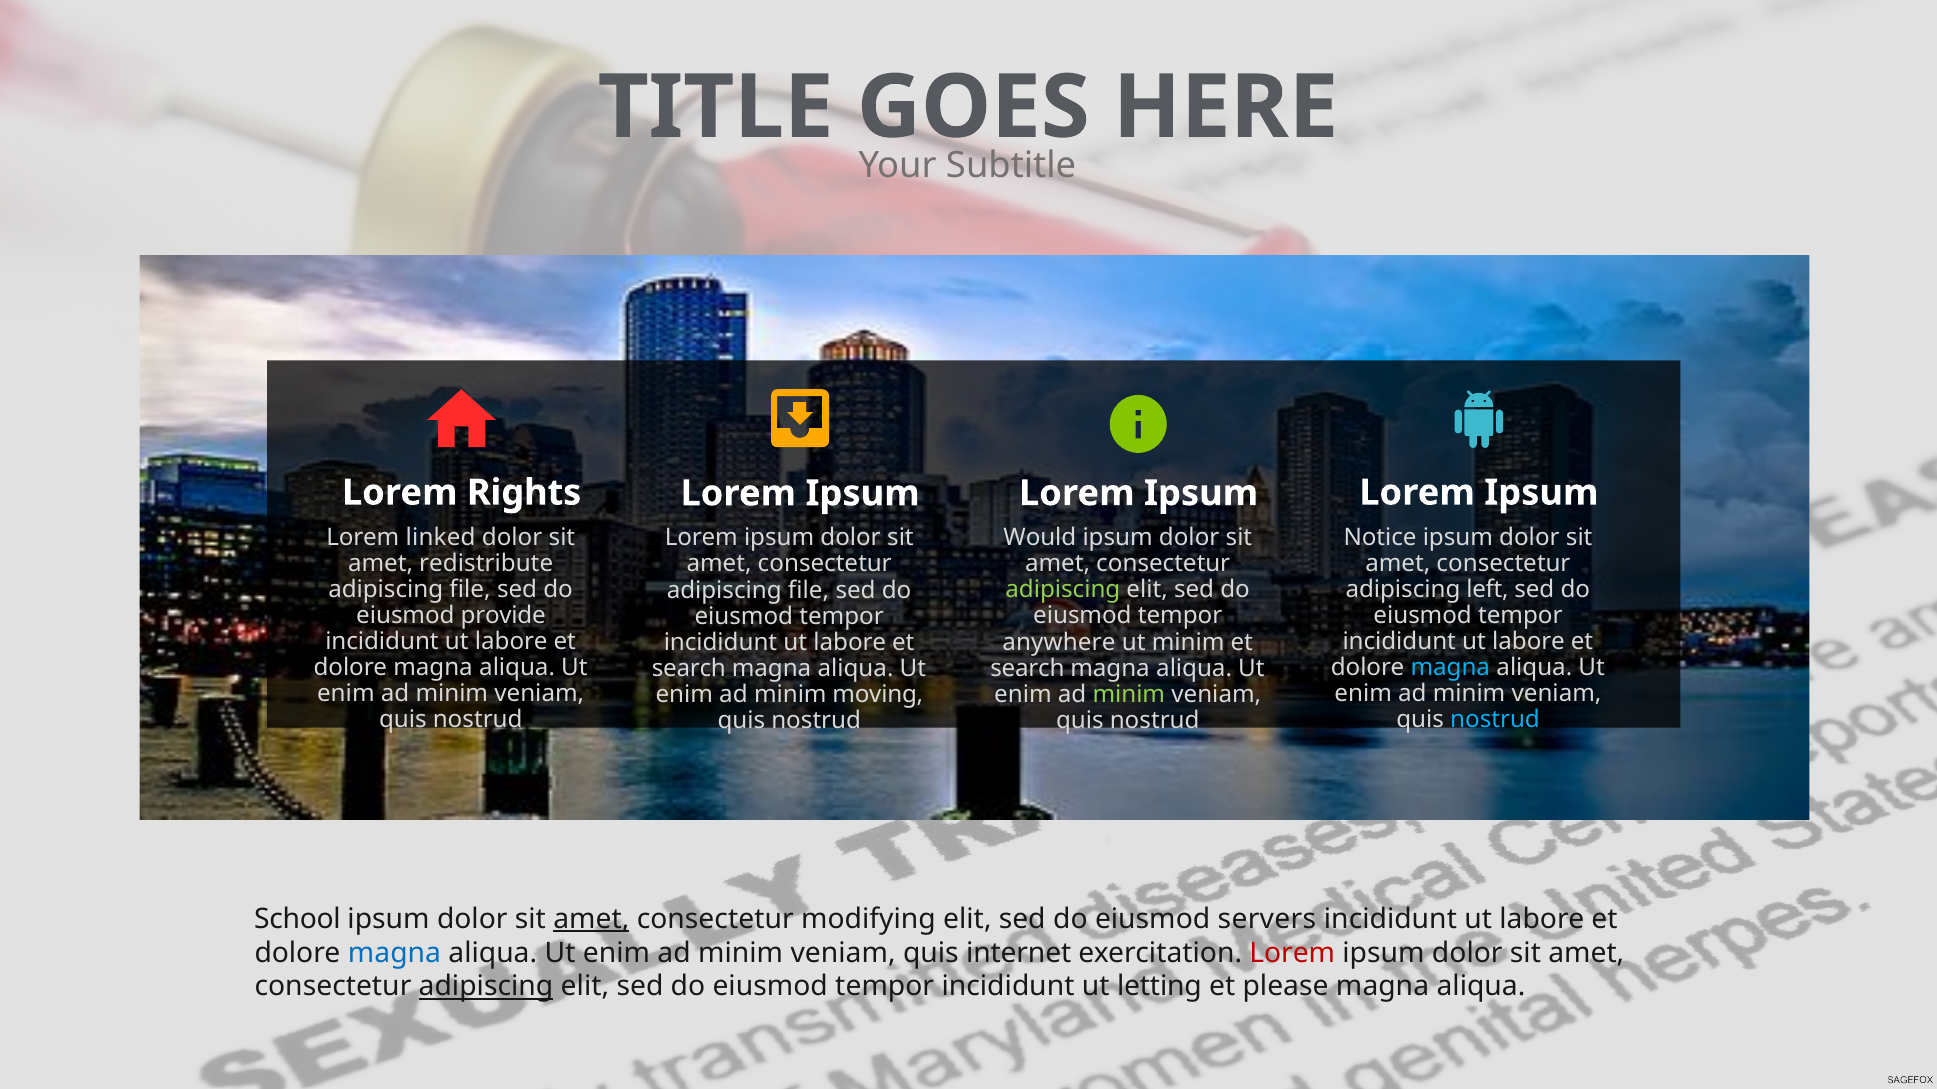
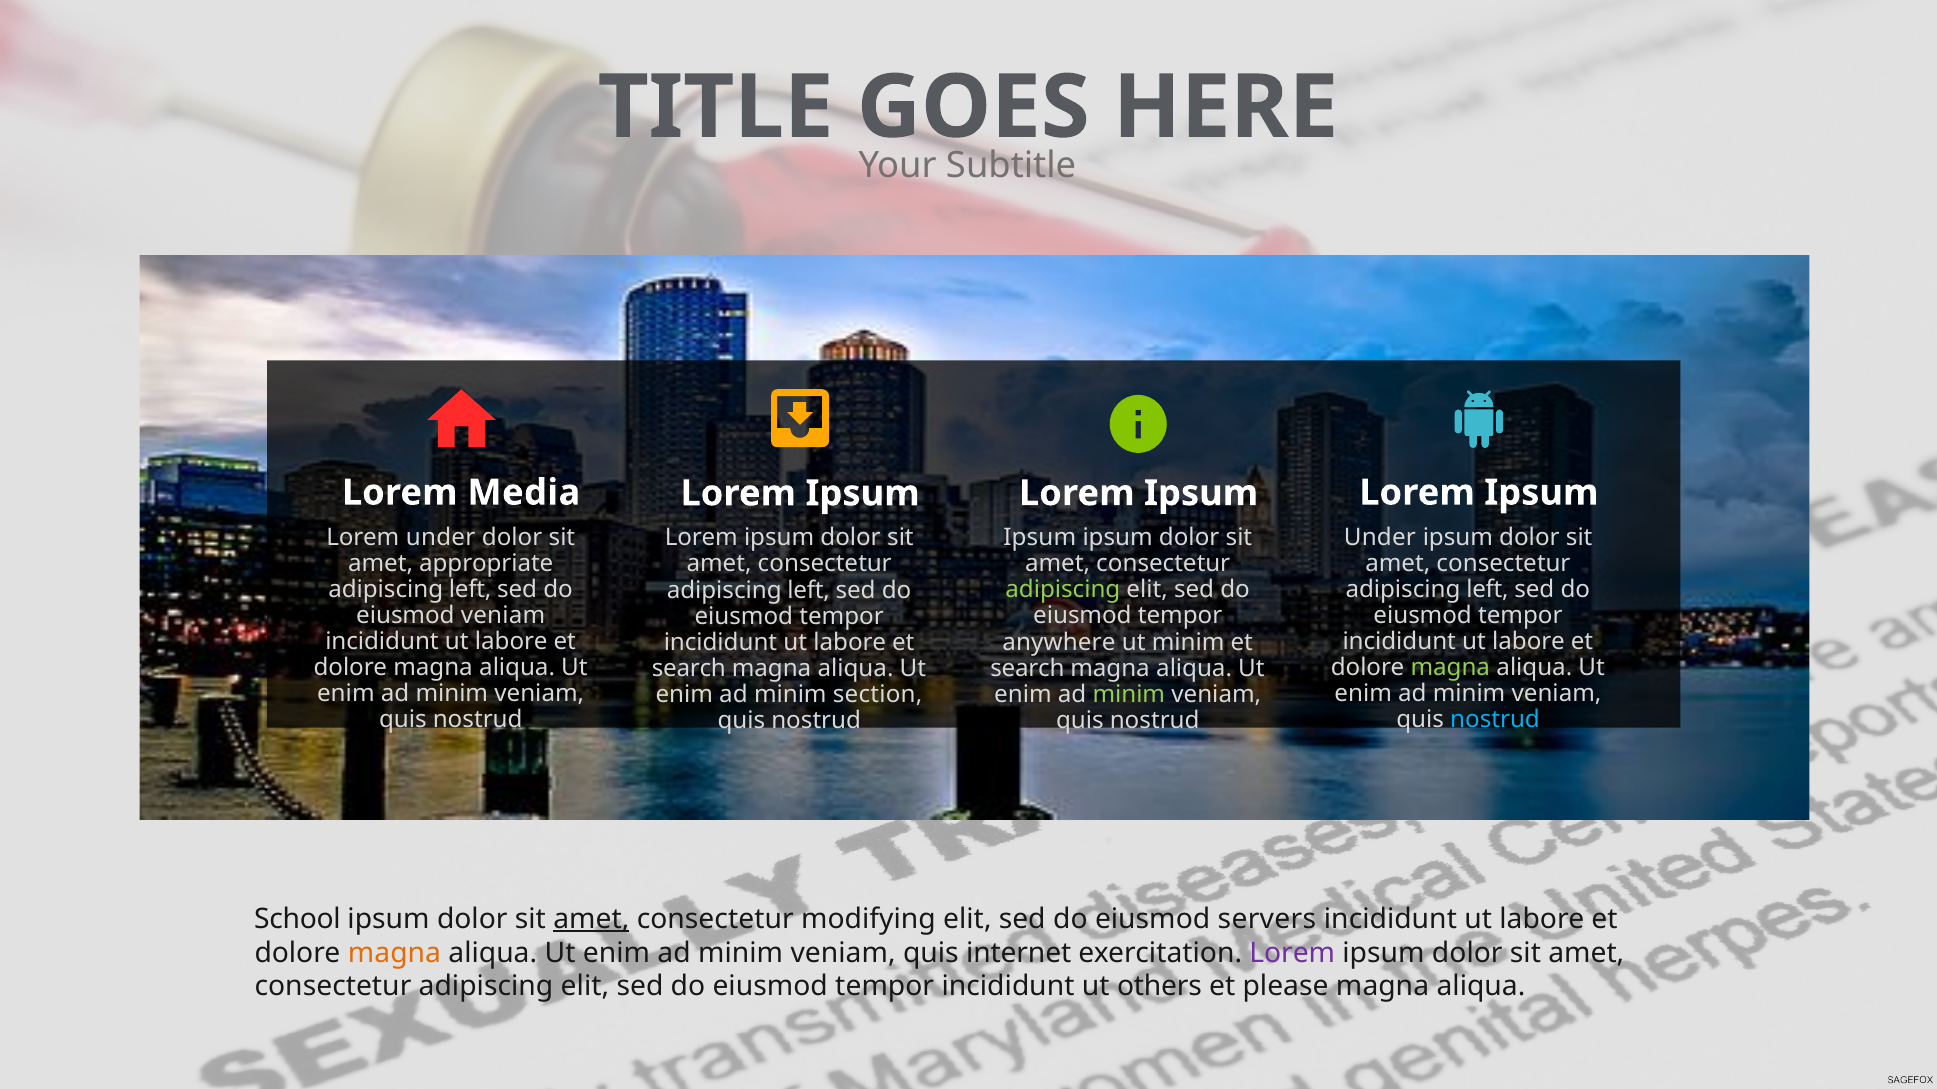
Rights: Rights -> Media (524, 493)
Lorem linked: linked -> under (441, 537)
Notice: Notice -> Under (1380, 537)
Would: Would -> Ipsum (1040, 538)
redistribute: redistribute -> appropriate (486, 563)
file: file -> left (470, 590)
file: file -> left (809, 590)
eiusmod provide: provide -> veniam (503, 616)
magna colour: light blue -> light green (1450, 668)
moving: moving -> section (878, 695)
magna colour: blue -> orange (394, 953)
Lorem colour: red -> purple (1292, 953)
adipiscing underline: present -> none (486, 987)
letting: letting -> others (1159, 987)
